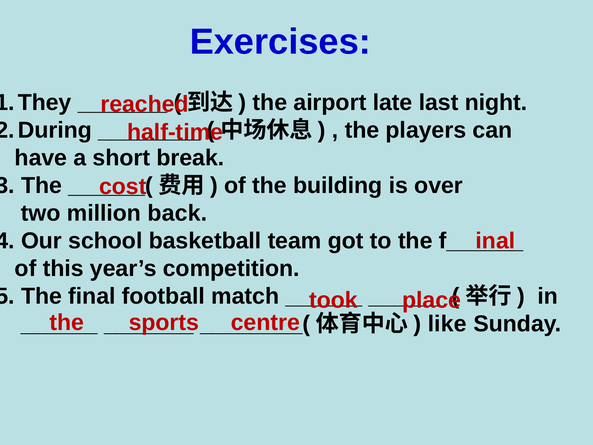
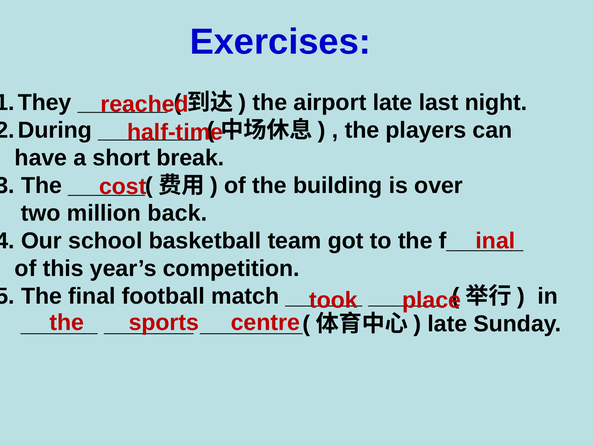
like: like -> late (447, 324)
